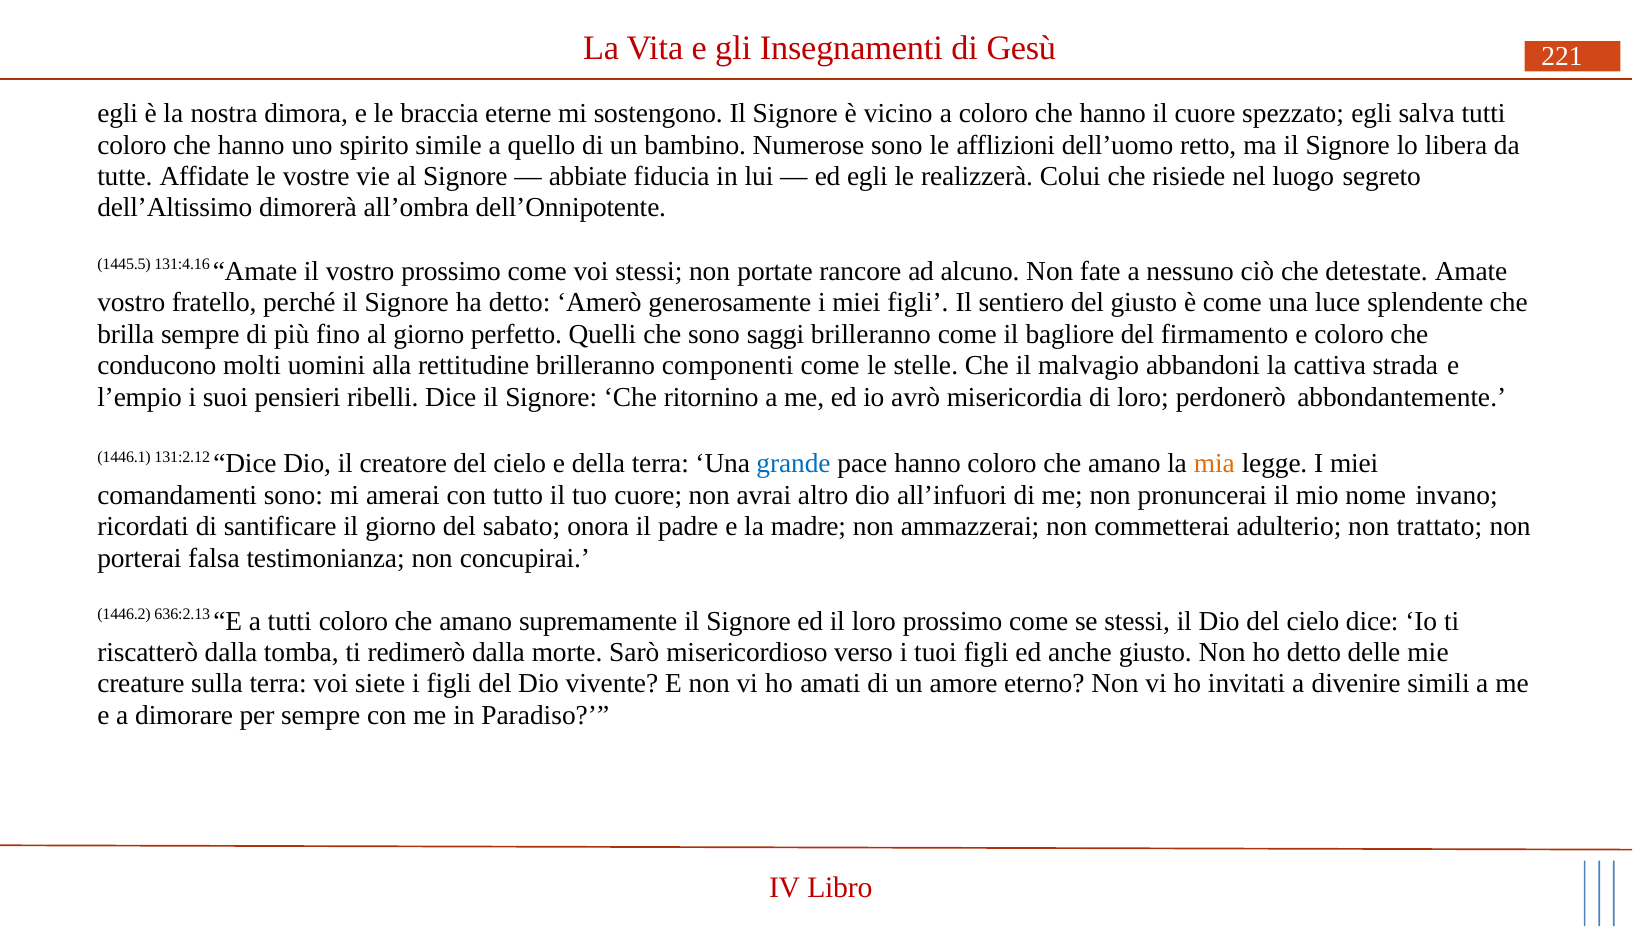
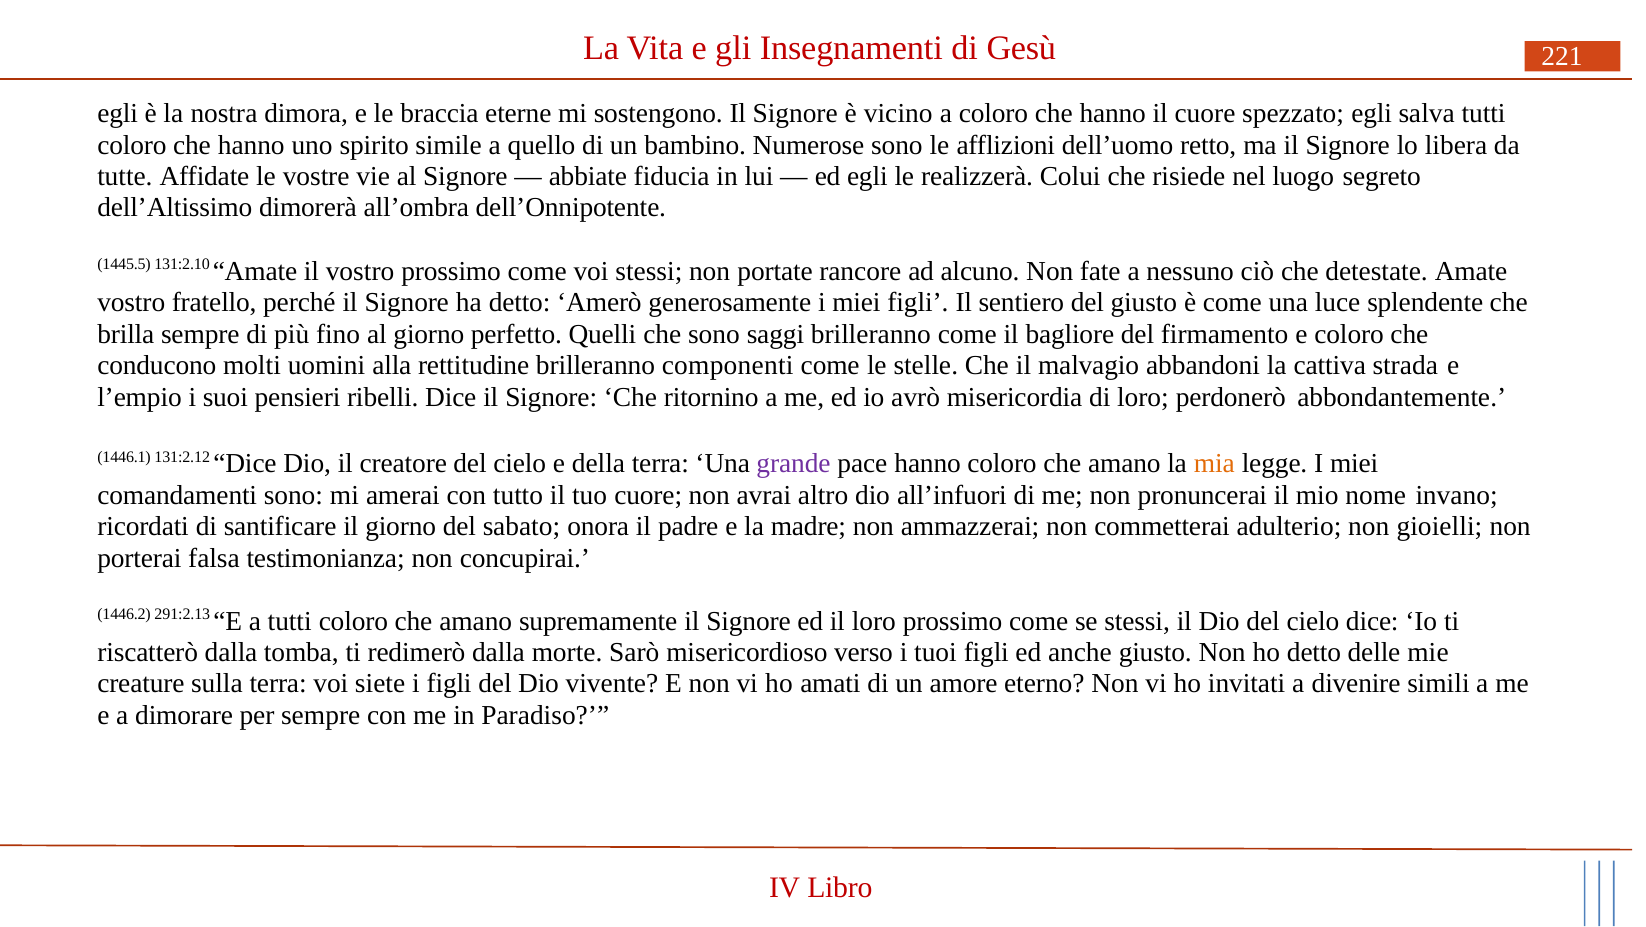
131:4.16: 131:4.16 -> 131:2.10 (182, 265)
grande colour: blue -> purple (793, 464)
trattato: trattato -> gioielli (1439, 527)
636:2.13: 636:2.13 -> 291:2.13 (182, 615)
